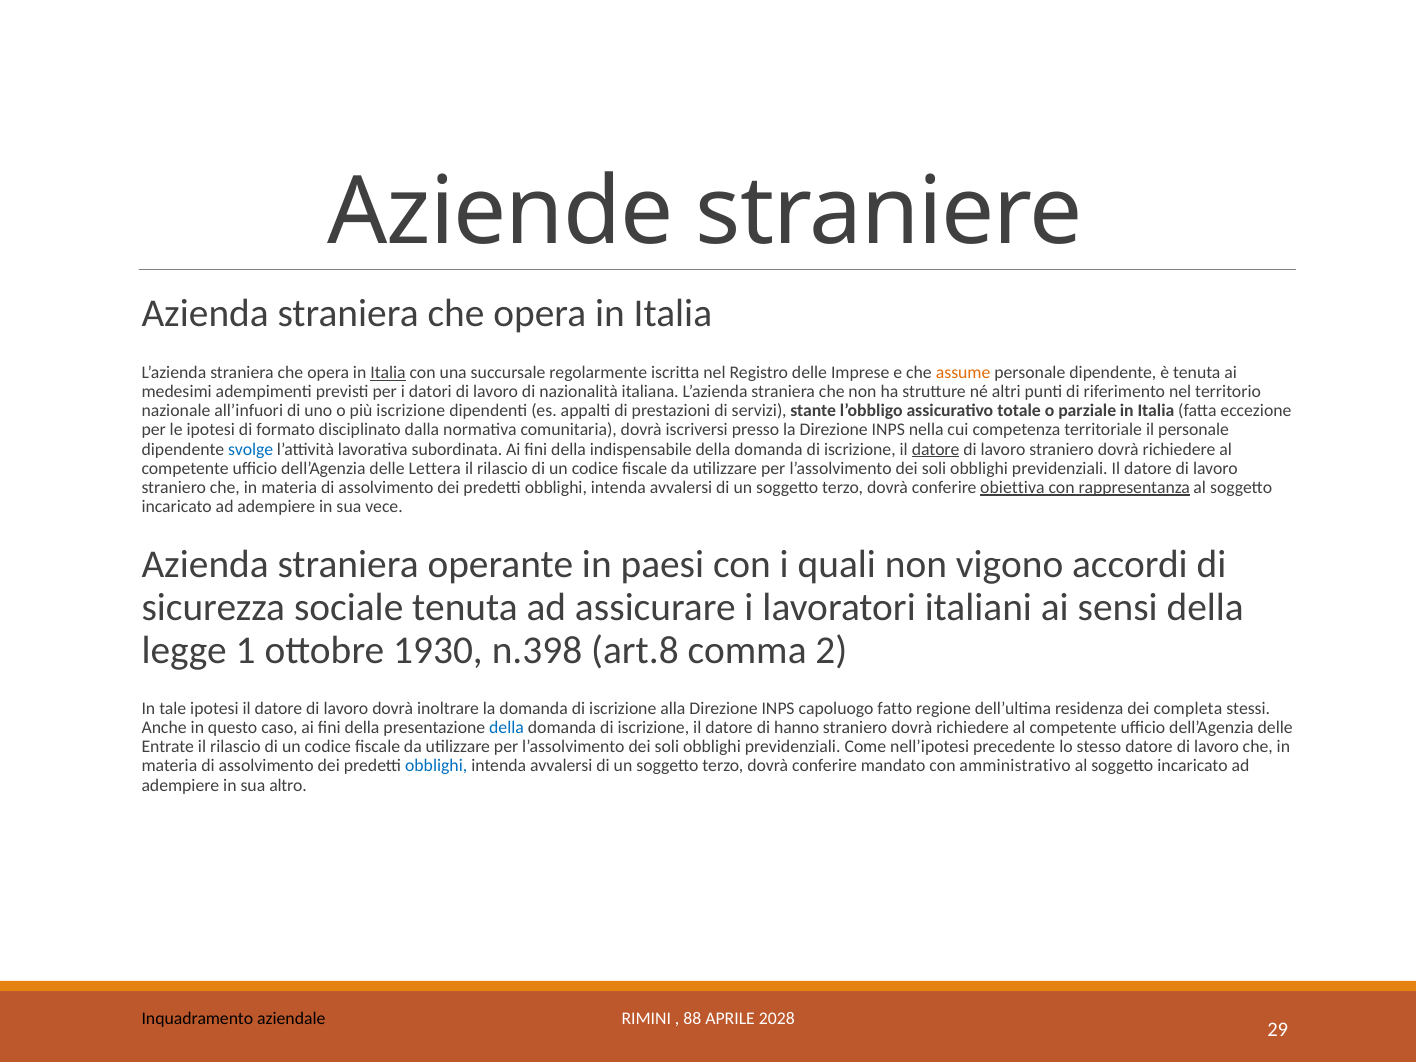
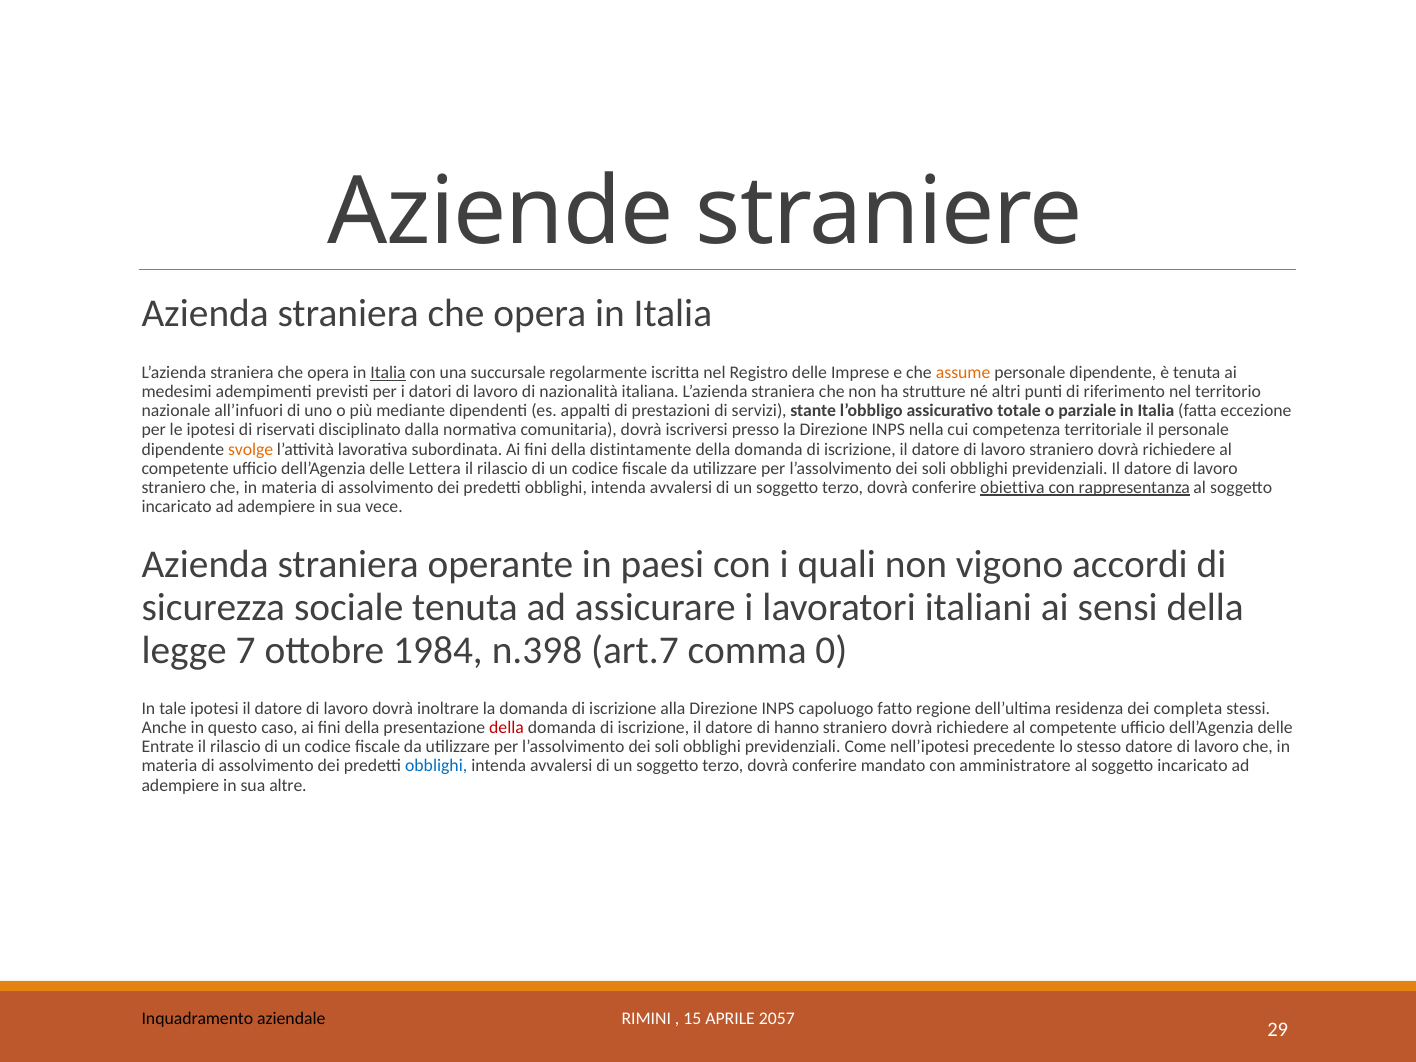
più iscrizione: iscrizione -> mediante (411, 411)
formato: formato -> riservati (286, 430)
svolge colour: blue -> orange (251, 449)
indispensabile: indispensabile -> distintamente (641, 449)
datore underline: present -> none (936, 449)
1: 1 -> 7 (246, 650)
1930: 1930 -> 1984 (438, 650)
art.8: art.8 -> art.7 (635, 650)
2: 2 -> 0 (831, 650)
della colour: blue -> red (507, 728)
amministrativo: amministrativo -> amministratore (1015, 766)
altro: altro -> altre (288, 785)
88: 88 -> 15 (692, 1019)
2028: 2028 -> 2057 (777, 1019)
